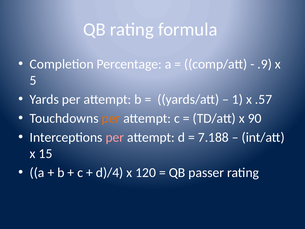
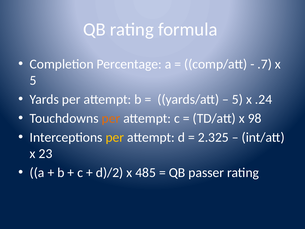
.9: .9 -> .7 (265, 64)
1: 1 -> 5 (237, 99)
.57: .57 -> .24 (264, 99)
90: 90 -> 98 (255, 118)
per colour: pink -> yellow (115, 137)
7.188: 7.188 -> 2.325 (213, 137)
15: 15 -> 23 (46, 153)
d)/4: d)/4 -> d)/2 (110, 172)
120: 120 -> 485 (146, 172)
